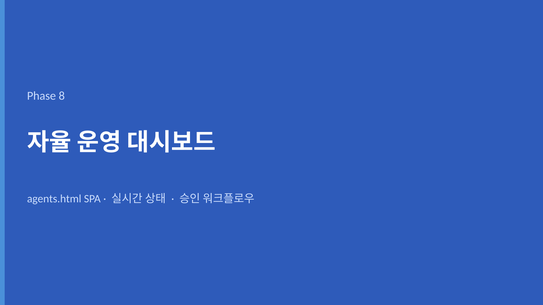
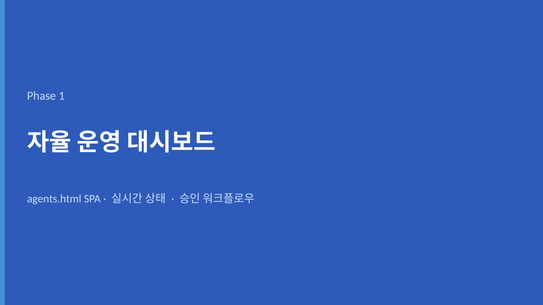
8: 8 -> 1 (62, 96)
